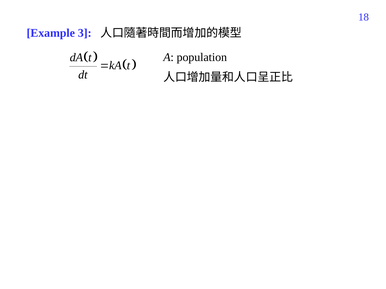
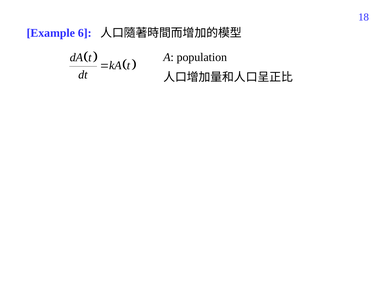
3: 3 -> 6 (85, 33)
